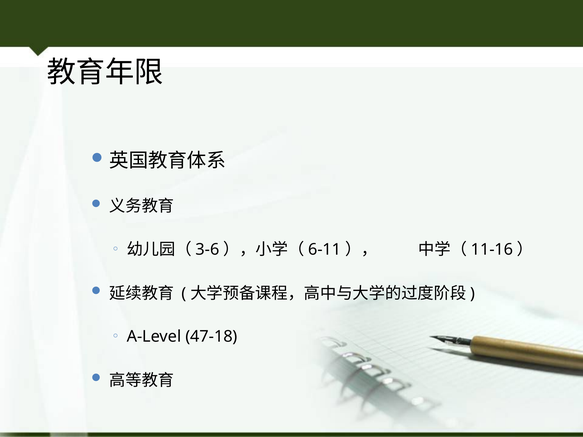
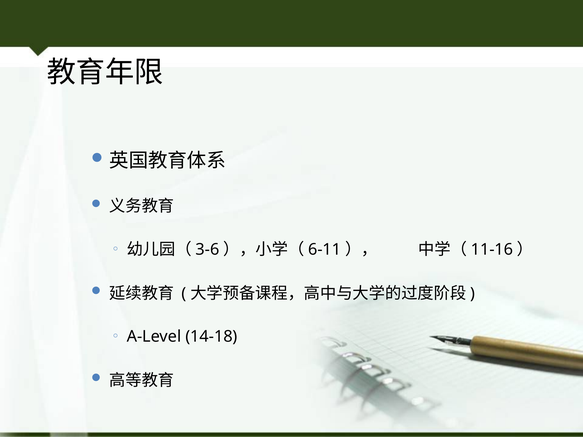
47-18: 47-18 -> 14-18 (211, 337)
